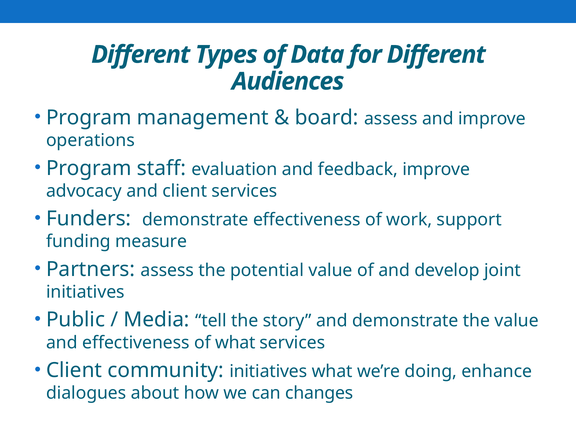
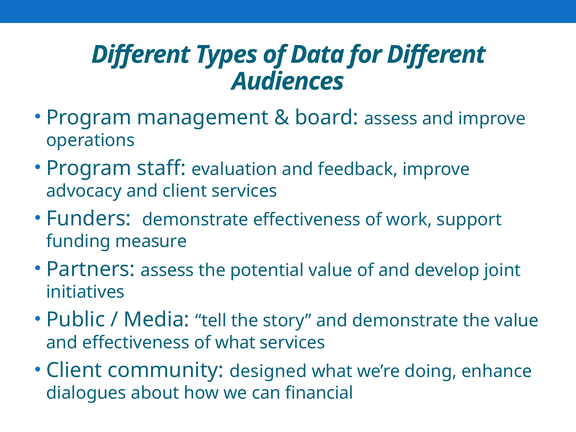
community initiatives: initiatives -> designed (268, 371)
changes: changes -> financial (319, 393)
